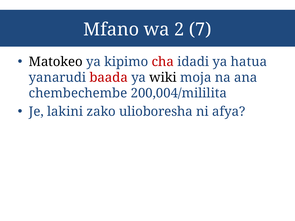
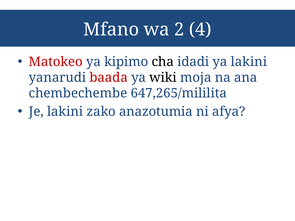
7: 7 -> 4 (200, 30)
Matokeo colour: black -> red (56, 62)
cha colour: red -> black (163, 62)
ya hatua: hatua -> lakini (249, 62)
200,004/mililita: 200,004/mililita -> 647,265/mililita (179, 93)
ulioboresha: ulioboresha -> anazotumia (156, 112)
